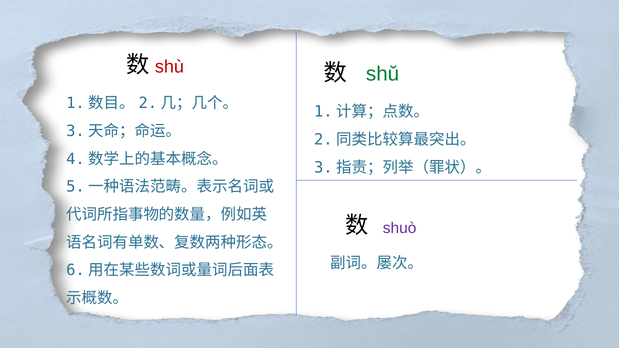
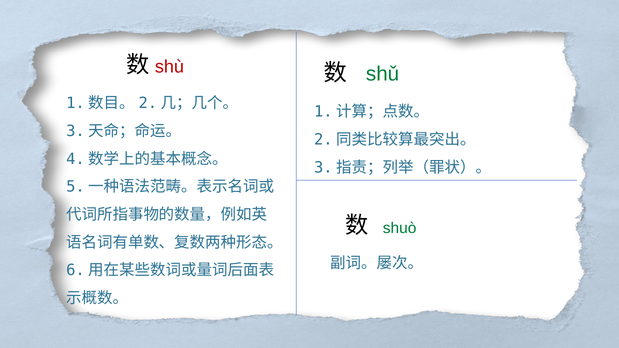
shuò colour: purple -> green (400, 228)
